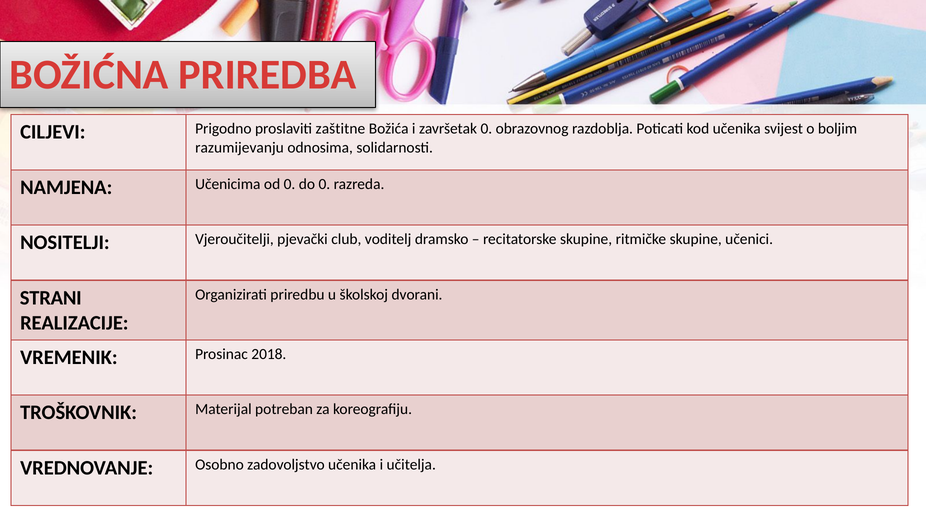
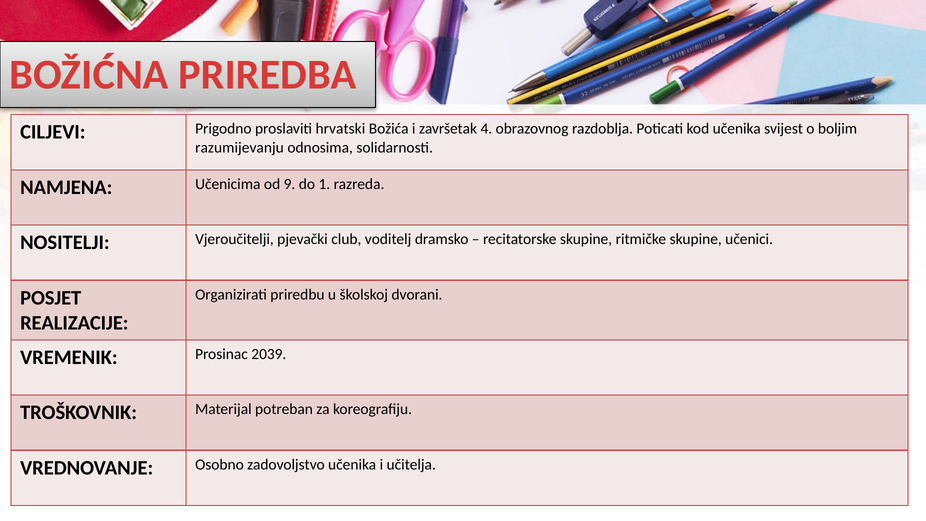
zaštitne: zaštitne -> hrvatski (340, 129)
završetak 0: 0 -> 4 (486, 129)
od 0: 0 -> 9 (290, 184)
do 0: 0 -> 1 (324, 184)
STRANI: STRANI -> POSJET (51, 298)
2018: 2018 -> 2039 (269, 354)
